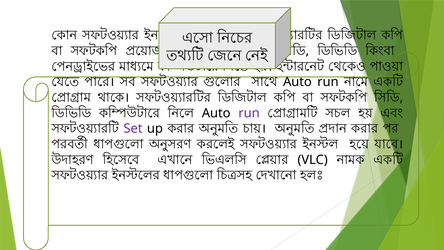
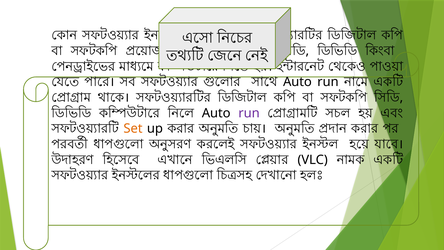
Set colour: purple -> orange (133, 129)
